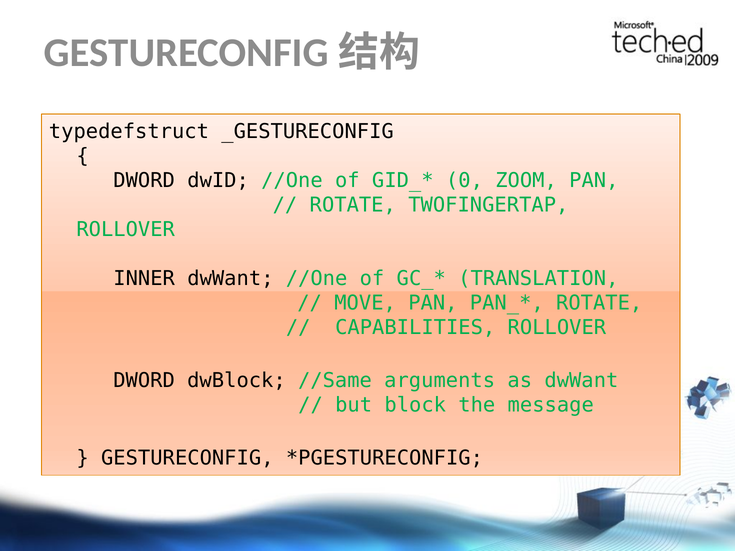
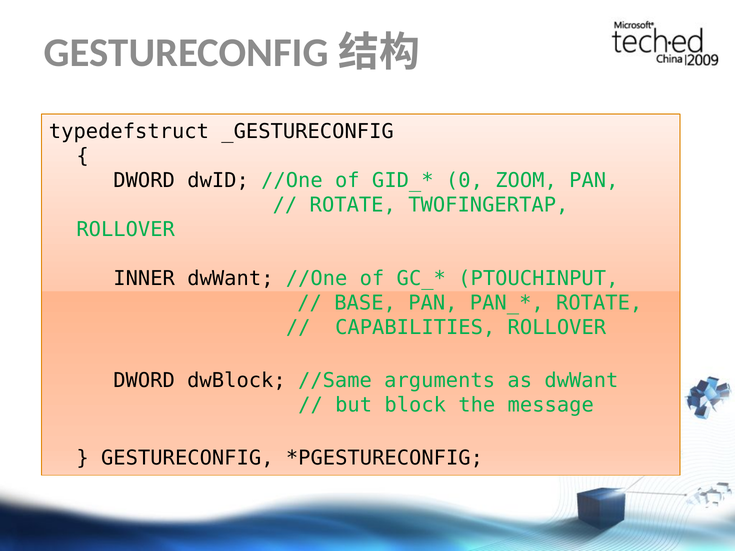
TRANSLATION: TRANSLATION -> PTOUCHINPUT (538, 279)
MOVE: MOVE -> BASE (365, 303)
